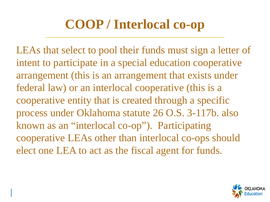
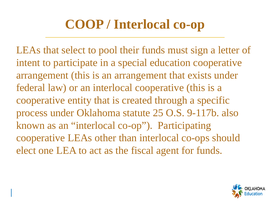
26: 26 -> 25 (158, 113)
3-117b: 3-117b -> 9-117b (203, 113)
